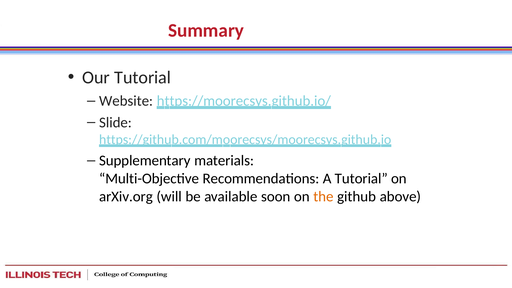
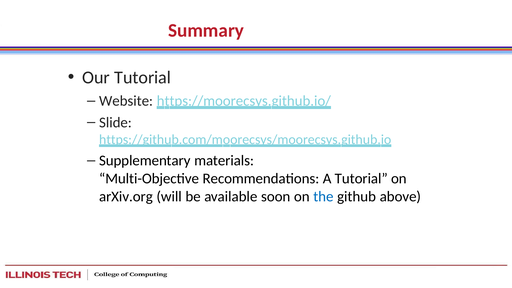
the colour: orange -> blue (323, 197)
